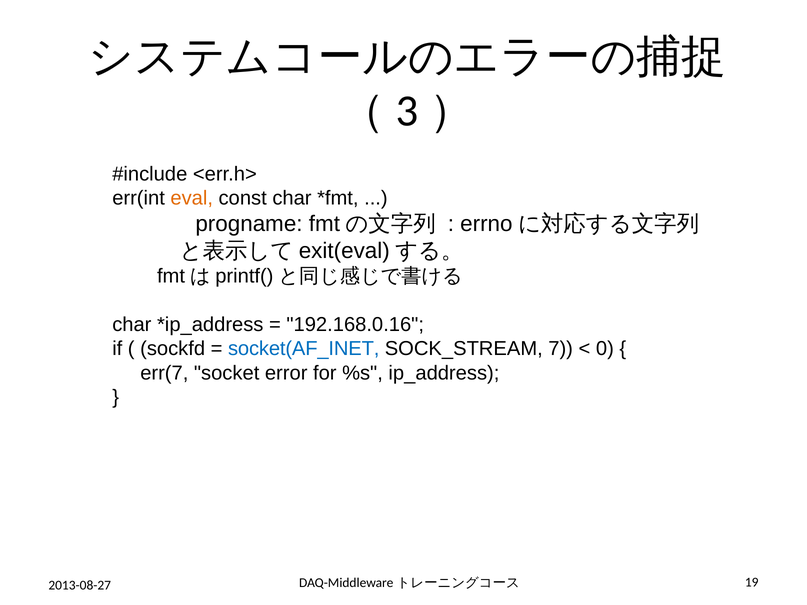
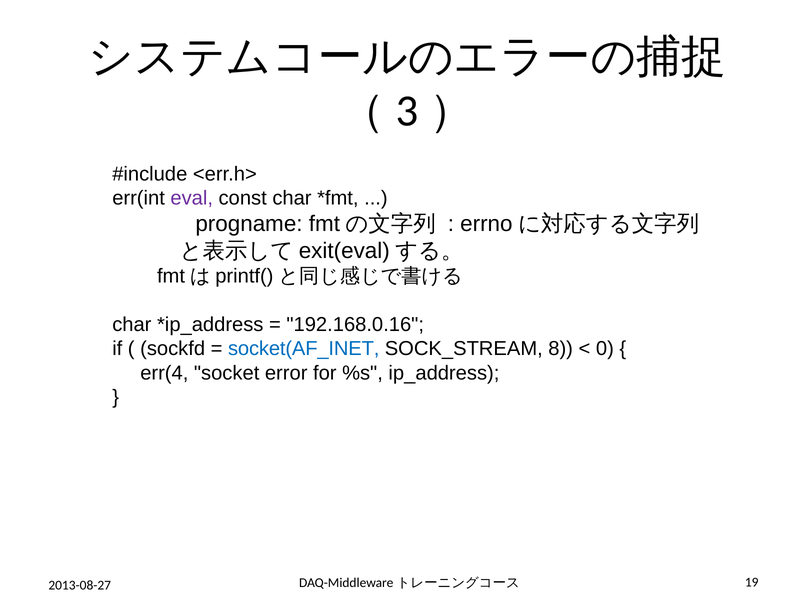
eval colour: orange -> purple (192, 198)
7: 7 -> 8 (561, 349)
err(7: err(7 -> err(4 (164, 373)
